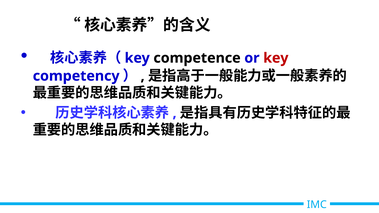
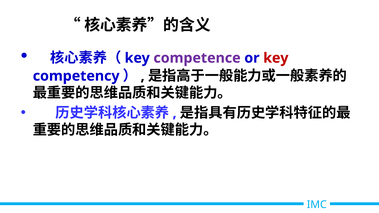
competence colour: black -> purple (197, 58)
